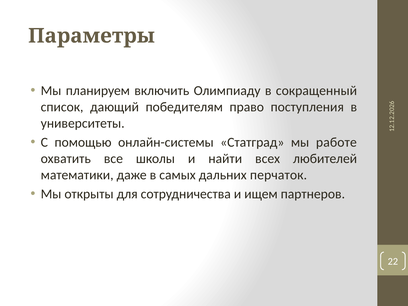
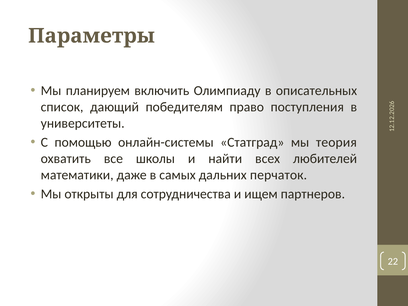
сокращенный: сокращенный -> описательных (316, 91)
работе: работе -> теория (336, 142)
